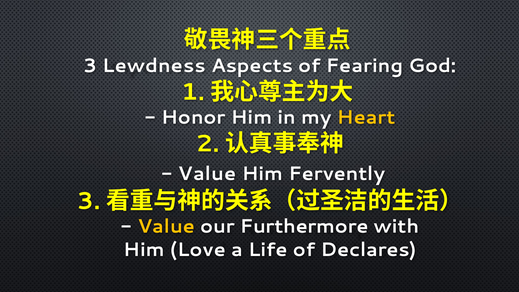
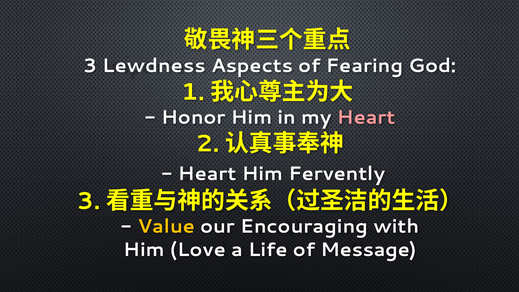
Heart colour: yellow -> pink (366, 118)
Value: Value -> Heart (207, 174)
Furthermore: Furthermore -> Encouraging (304, 226)
Declares: Declares -> Message (369, 250)
